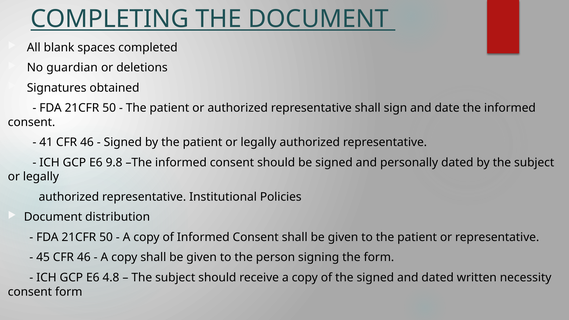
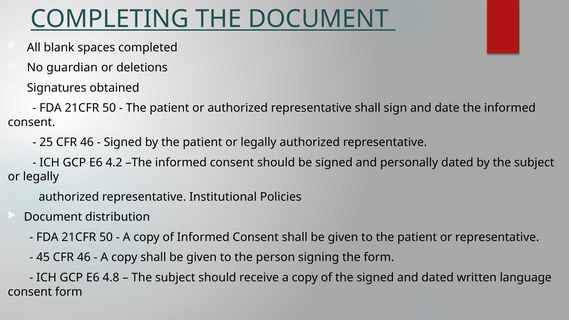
41: 41 -> 25 (46, 142)
9.8: 9.8 -> 4.2 (114, 163)
necessity: necessity -> language (526, 278)
